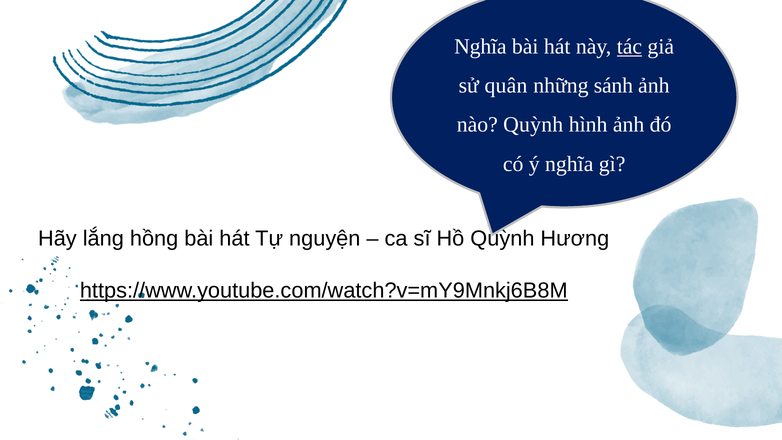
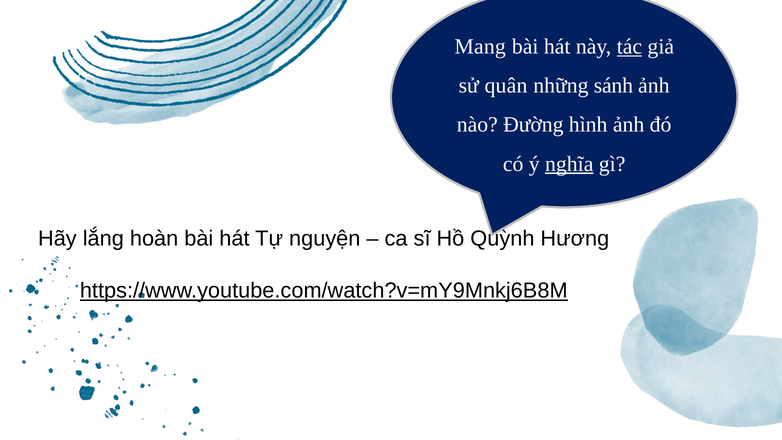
Nghĩa: Nghĩa -> Mang (480, 47)
nào Quỳnh: Quỳnh -> Đường (533, 125)
nghĩa underline: none -> present (569, 164)
hồng: hồng -> hoàn (154, 239)
